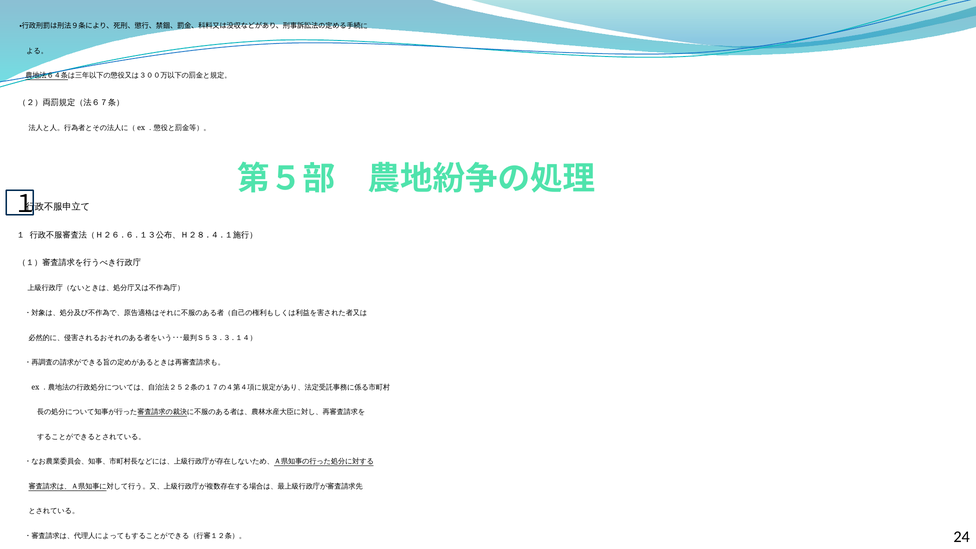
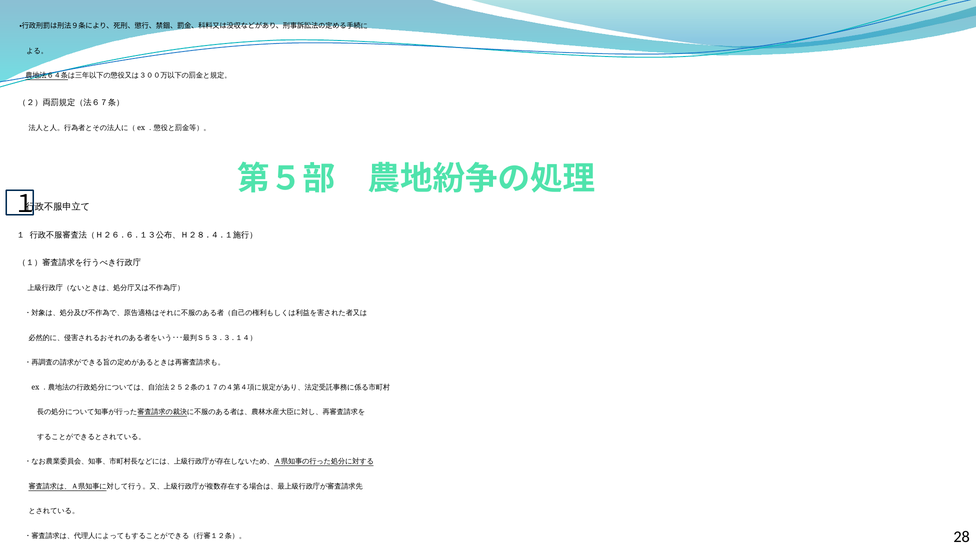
24: 24 -> 28 (962, 537)
